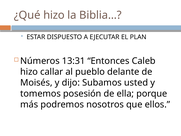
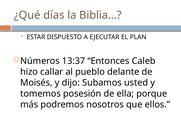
¿Qué hizo: hizo -> días (54, 15)
13:31: 13:31 -> 13:37 (74, 61)
